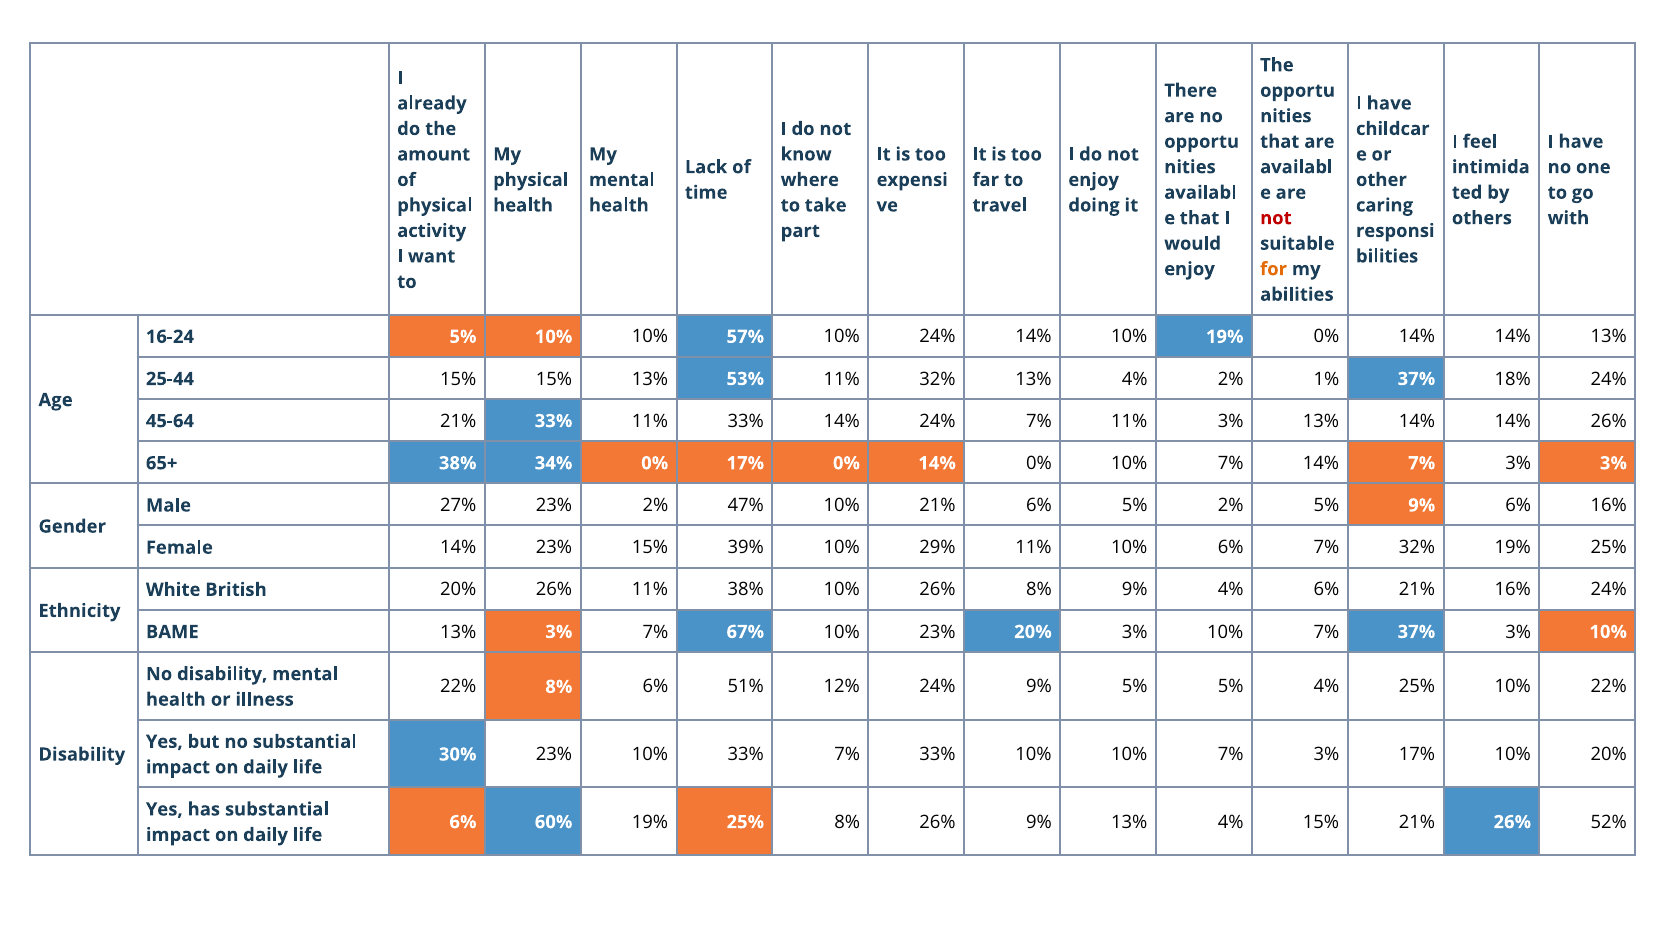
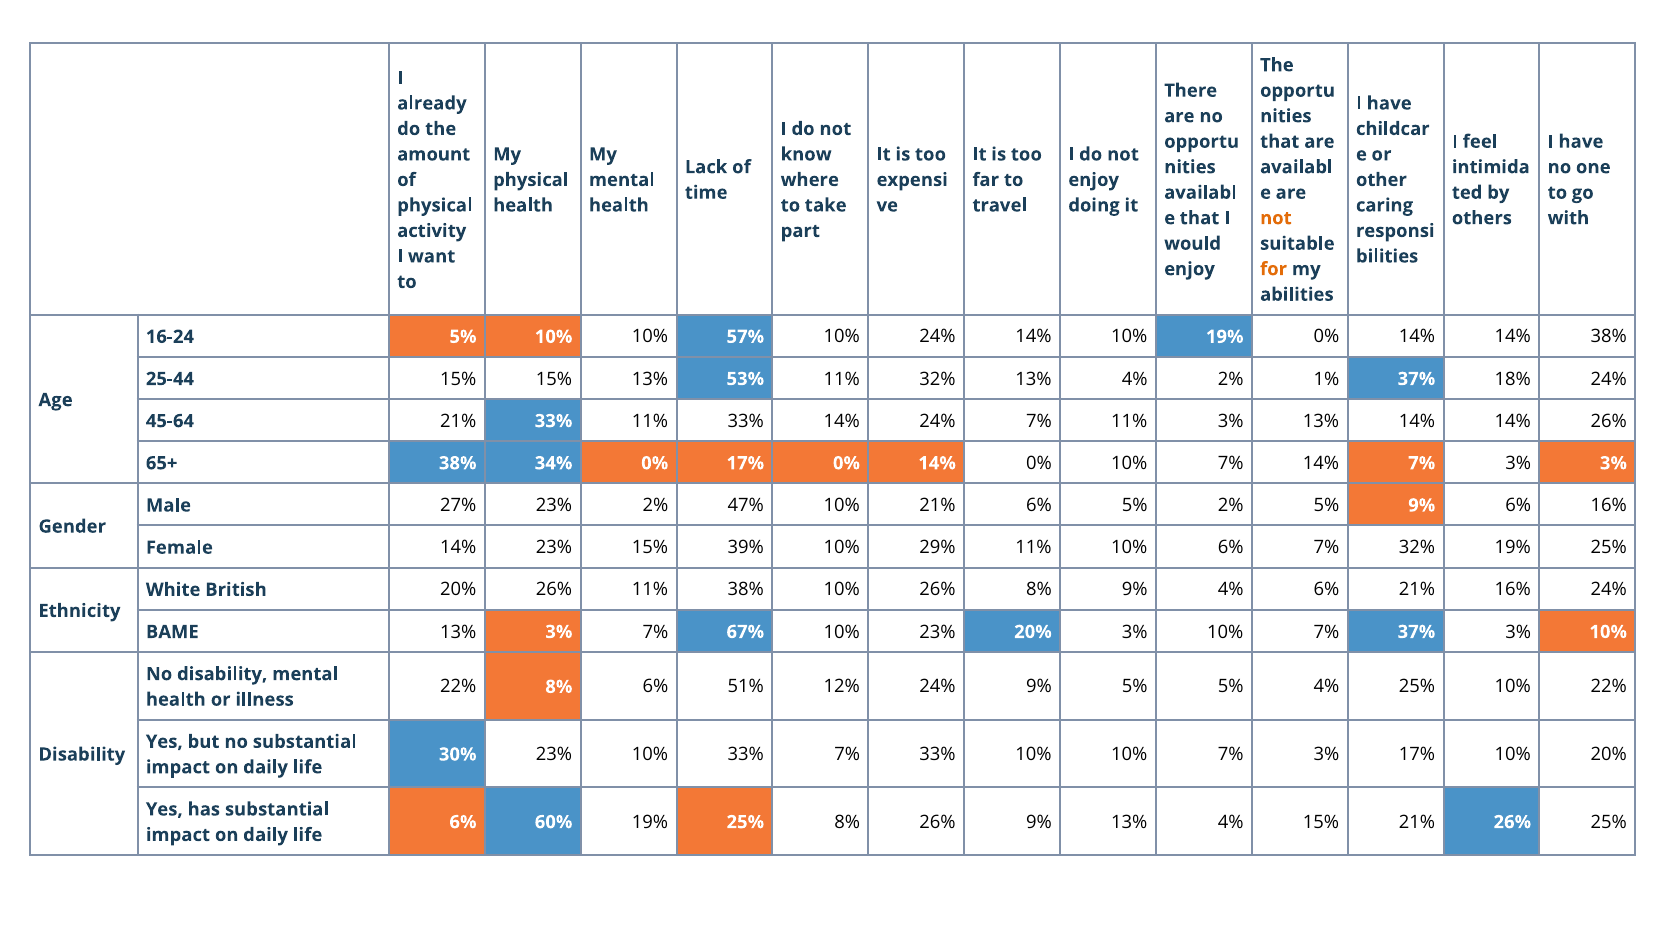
not colour: red -> orange (1276, 218)
14% 13%: 13% -> 38% (1609, 337)
26% 52%: 52% -> 25% (1609, 822)
